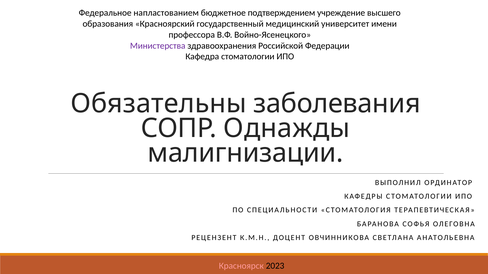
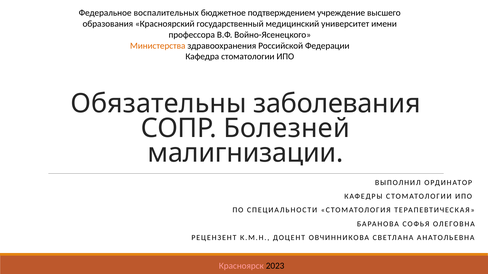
напластованием: напластованием -> воспалительных (166, 13)
Министерства colour: purple -> orange (158, 46)
Однажды: Однажды -> Болезней (287, 129)
